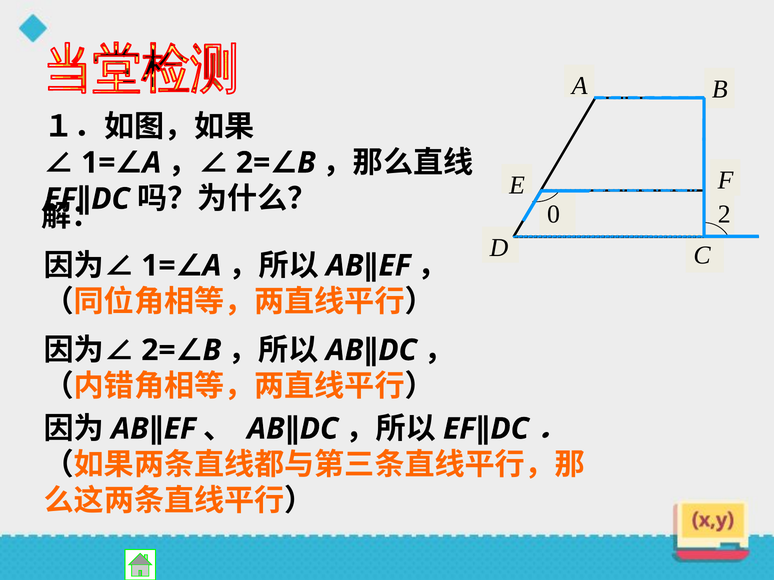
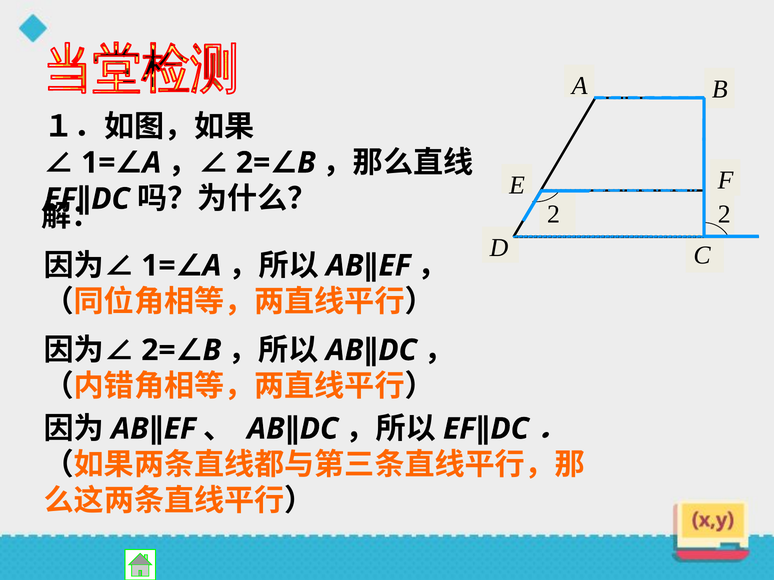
0: 0 -> 2 (554, 215)
